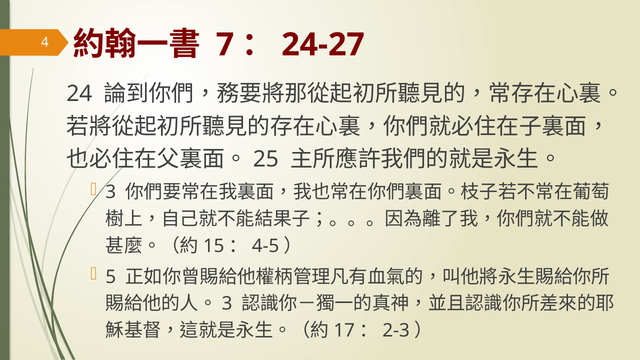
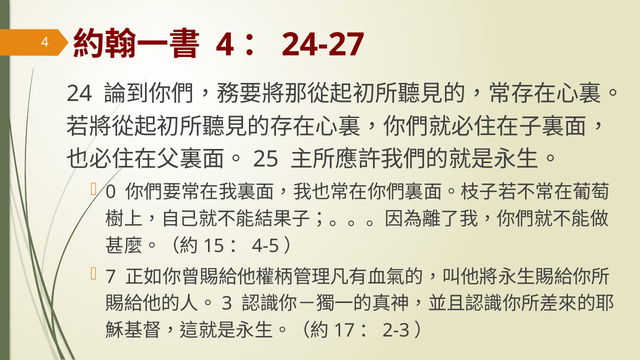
7: 7 -> 4 (225, 45)
3: 3 -> 0 (111, 192)
5: 5 -> 7 (111, 277)
